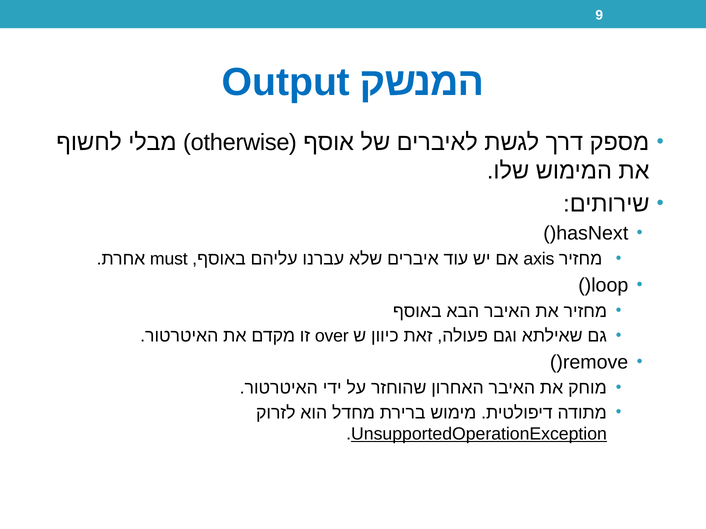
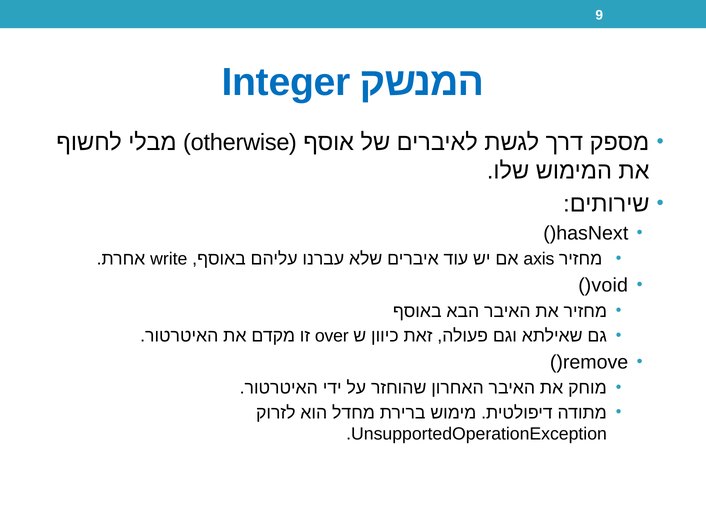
Output: Output -> Integer (286, 82)
must: must -> write (169, 259)
loop: loop -> void (610, 286)
UnsupportedOperationException underline: present -> none (479, 434)
